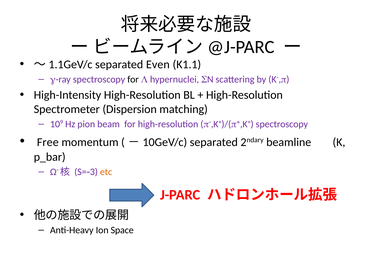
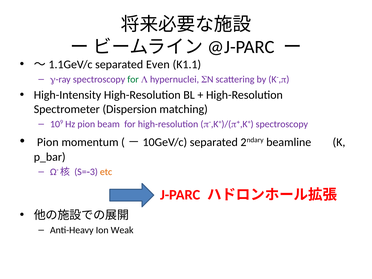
for colour: black -> green (133, 79)
Free: Free -> Pion (48, 142)
Space: Space -> Weak (122, 230)
